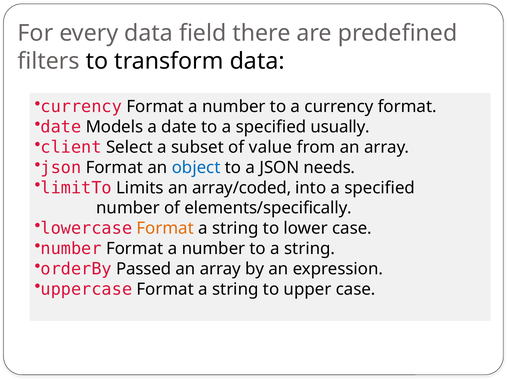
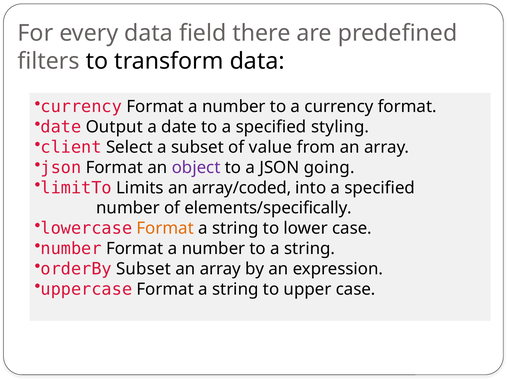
Models: Models -> Output (114, 127)
usually: usually -> styling (340, 127)
object colour: blue -> purple (196, 168)
needs: needs -> going (329, 168)
orderBy Passed: Passed -> Subset (144, 269)
